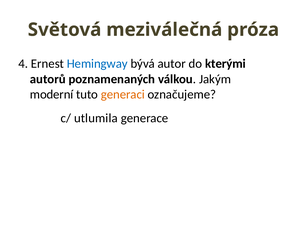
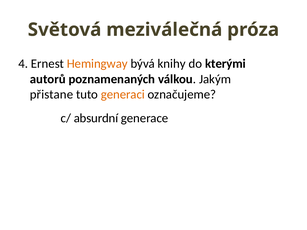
Hemingway colour: blue -> orange (97, 64)
autor: autor -> knihy (172, 64)
moderní: moderní -> přistane (52, 95)
utlumila: utlumila -> absurdní (96, 118)
